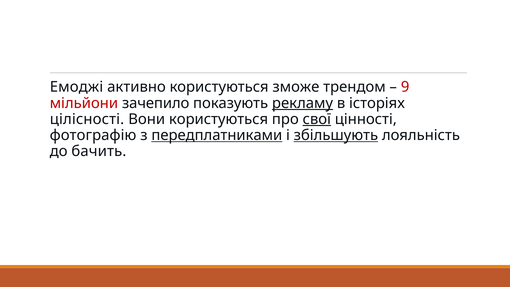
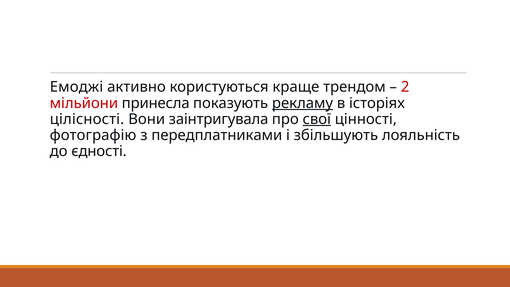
зможе: зможе -> краще (296, 87)
9: 9 -> 2 (405, 87)
зачепило: зачепило -> принесла (156, 103)
Вони користуються: користуються -> заінтригувала (219, 119)
передплатниками underline: present -> none (217, 135)
збільшують underline: present -> none (336, 135)
бачить: бачить -> єдності (99, 151)
